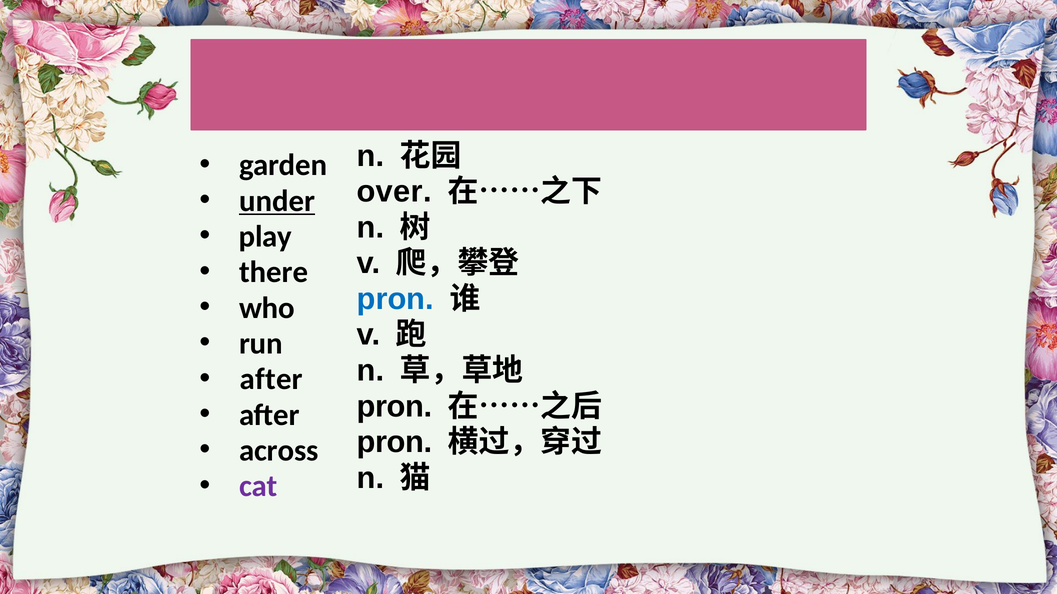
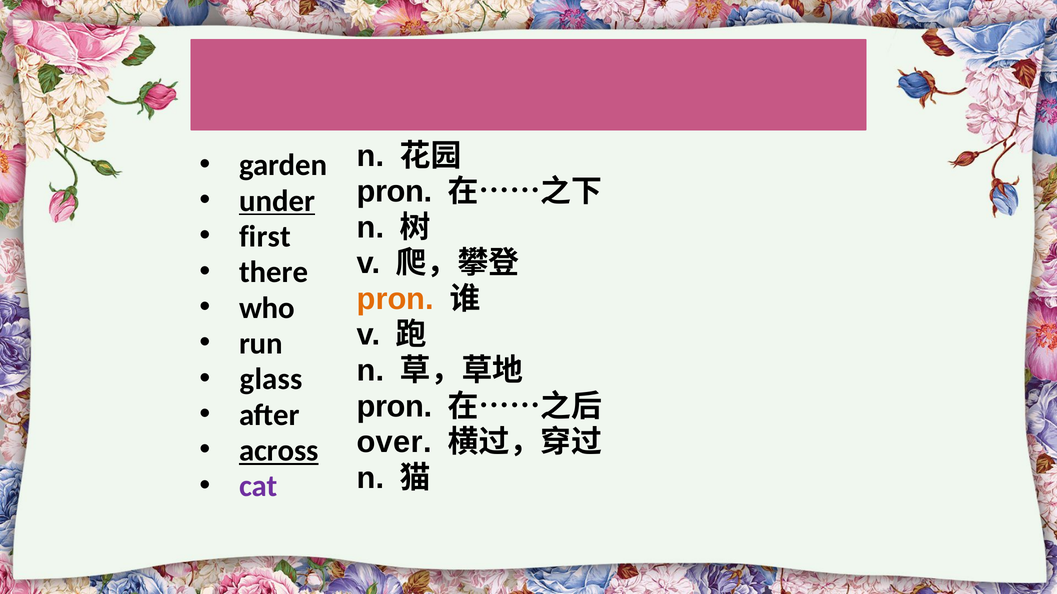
over: over -> pron (394, 192)
play: play -> first (265, 237)
pron colour: blue -> orange (395, 299)
after: after -> glass (271, 380)
pron: pron -> over (394, 443)
across underline: none -> present (279, 451)
